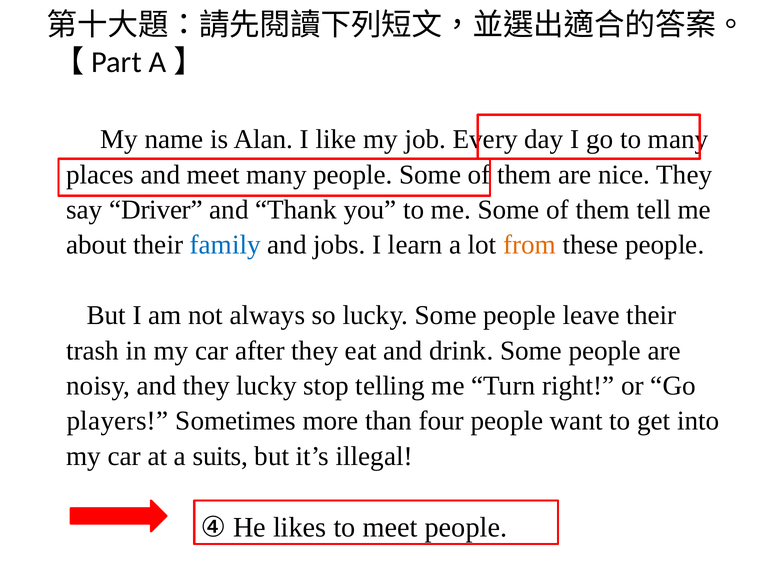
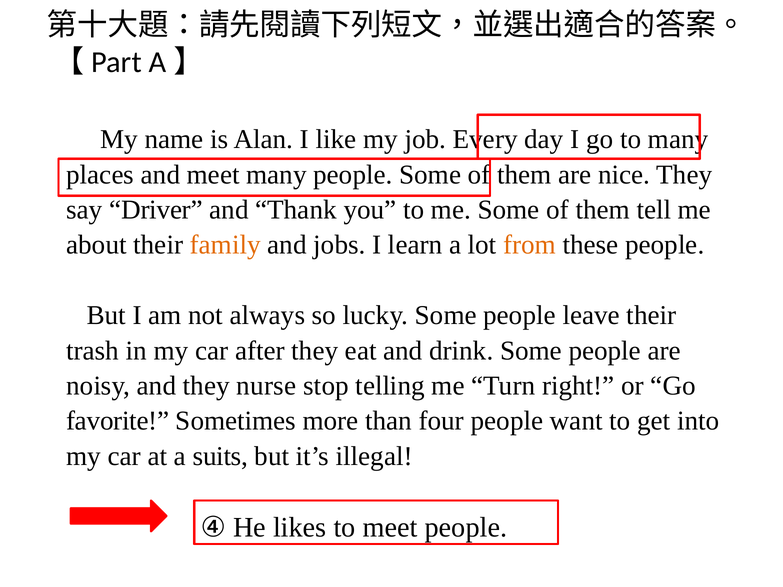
family colour: blue -> orange (225, 245)
they lucky: lucky -> nurse (266, 386)
players: players -> favorite (118, 421)
